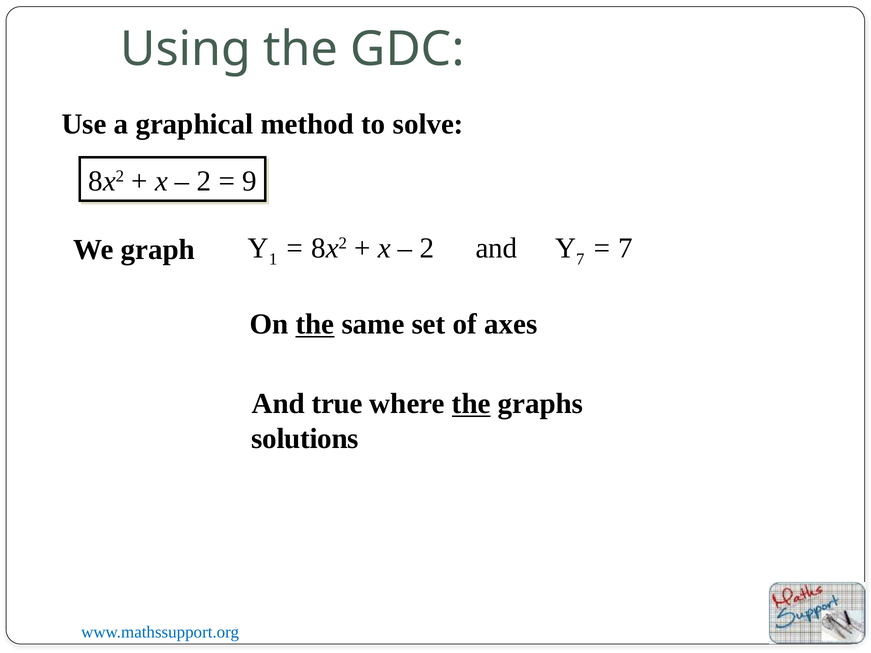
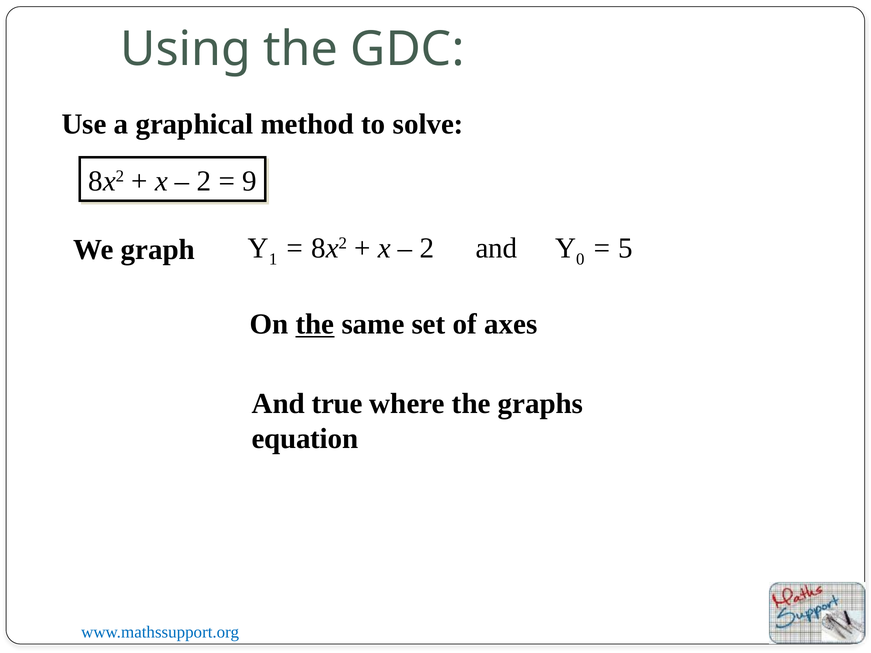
7: 7 -> 0 (580, 259)
7: 7 -> 5 (626, 248)
the underline: present -> none (471, 404)
solutions: solutions -> equation (305, 439)
